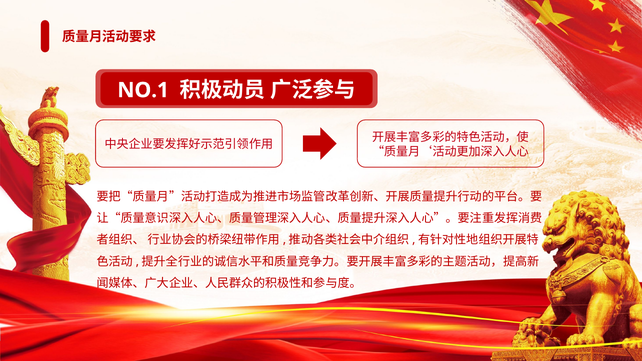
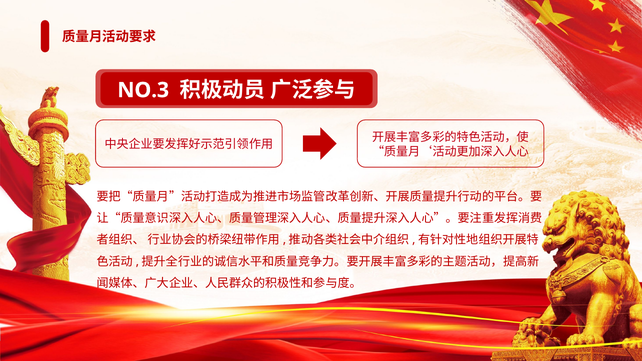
NO.1: NO.1 -> NO.3 (143, 90)
